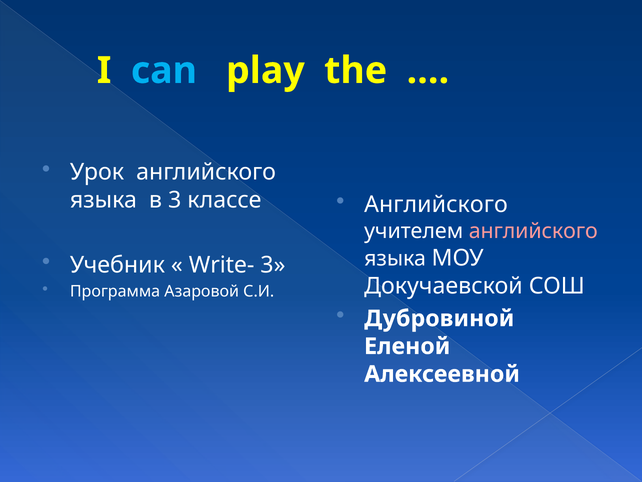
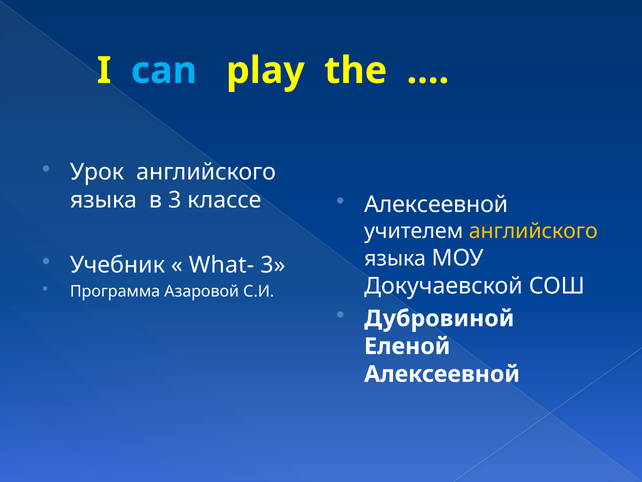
Английского: Английского -> Алексеевной (436, 204)
английского colour: pink -> yellow (533, 231)
Write-: Write- -> What- (222, 265)
